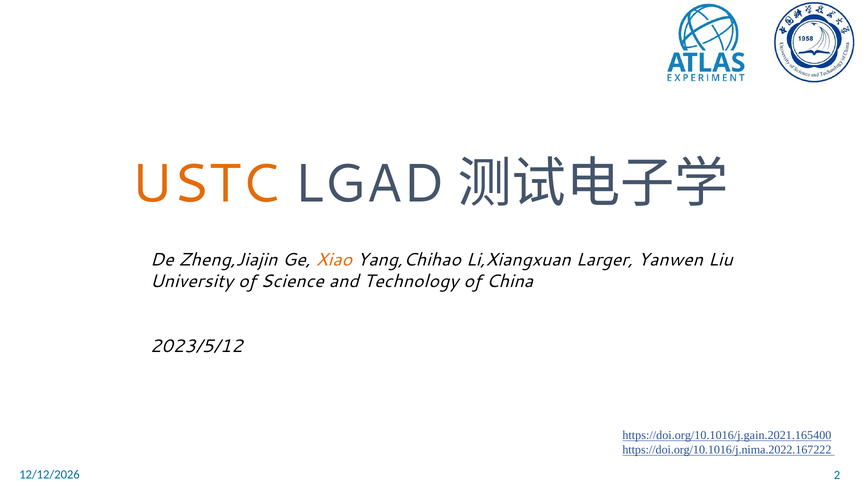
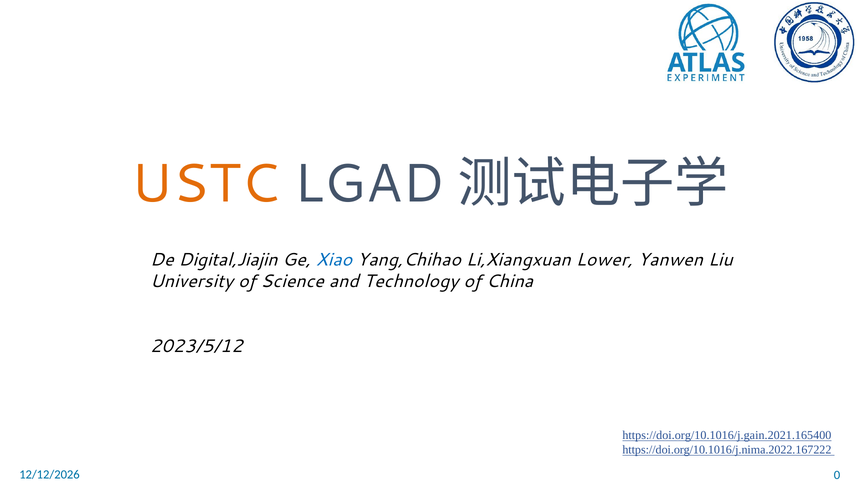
Zheng,Jiajin: Zheng,Jiajin -> Digital,Jiajin (228, 260)
Xiao colour: orange -> blue (334, 260)
Larger: Larger -> Lower (604, 260)
2: 2 -> 0 (837, 475)
